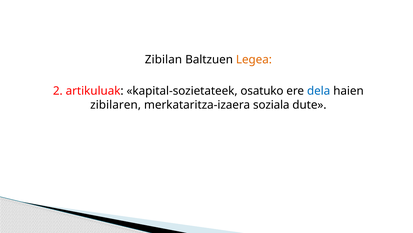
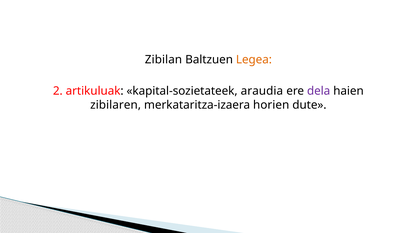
osatuko: osatuko -> araudia (262, 91)
dela colour: blue -> purple (319, 91)
soziala: soziala -> horien (271, 105)
